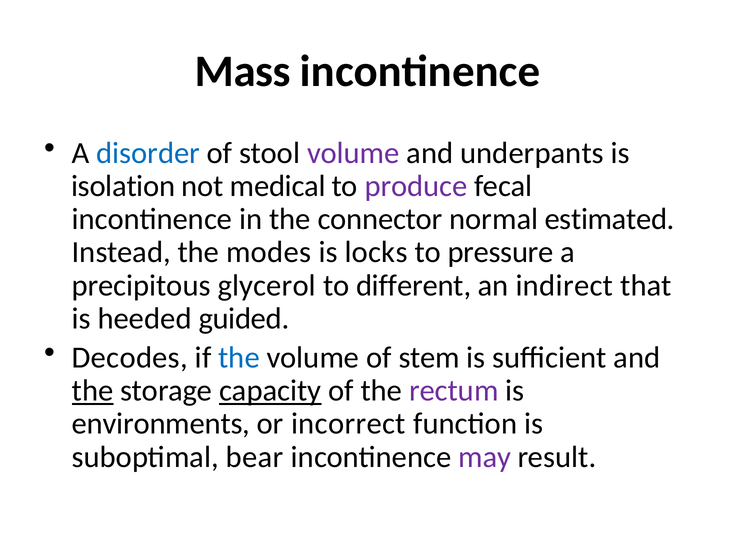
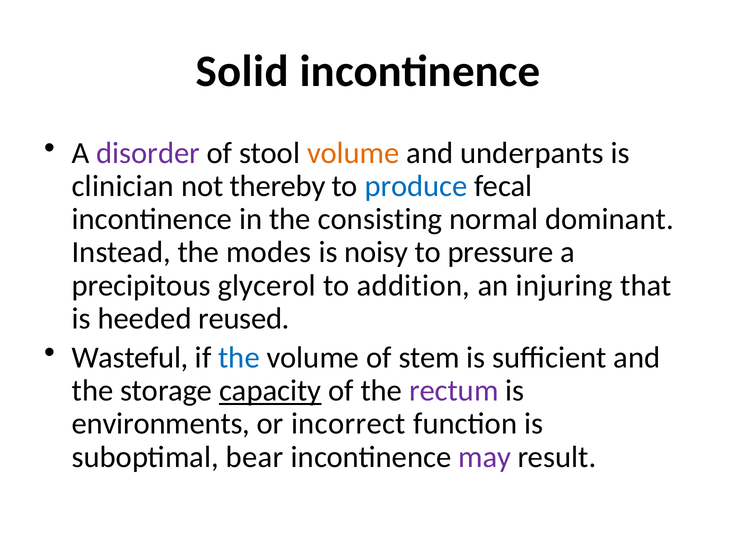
Mass: Mass -> Solid (242, 71)
disorder colour: blue -> purple (148, 153)
volume colour: purple -> orange (353, 153)
isolation: isolation -> clinician (123, 186)
medical: medical -> thereby (278, 186)
produce colour: purple -> blue (416, 186)
connector: connector -> consisting (380, 219)
estimated: estimated -> dominant (609, 219)
locks: locks -> noisy (376, 252)
different: different -> addition (413, 286)
indirect: indirect -> injuring (564, 286)
guided: guided -> reused (244, 319)
Decodes: Decodes -> Wasteful (130, 358)
the underline: present -> none (93, 391)
